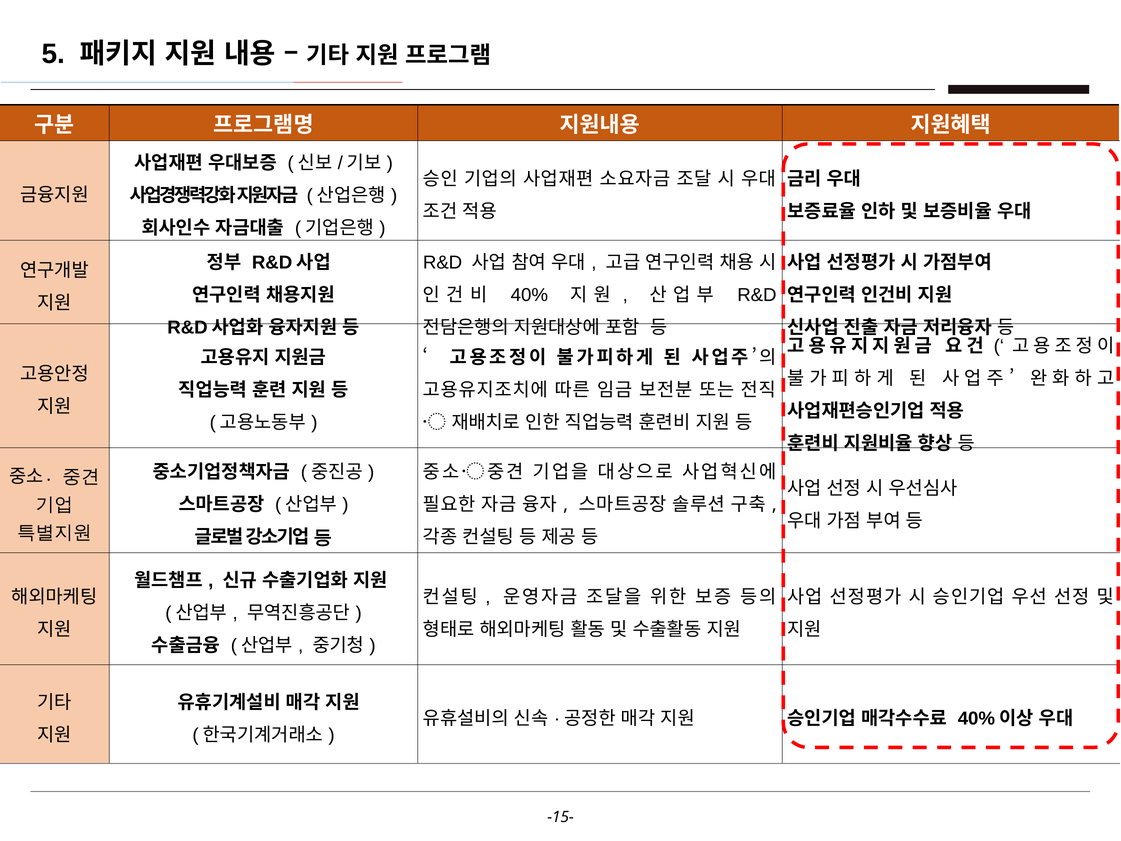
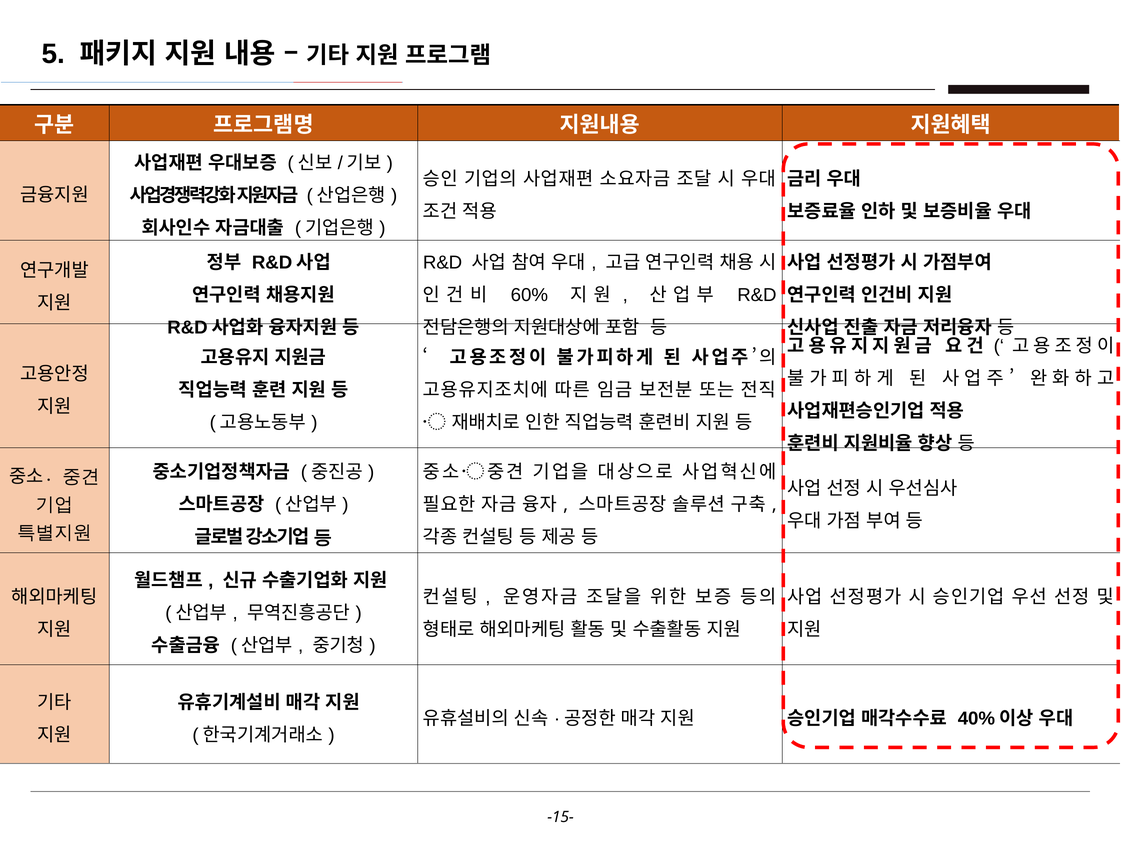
40%: 40% -> 60% (529, 295)
